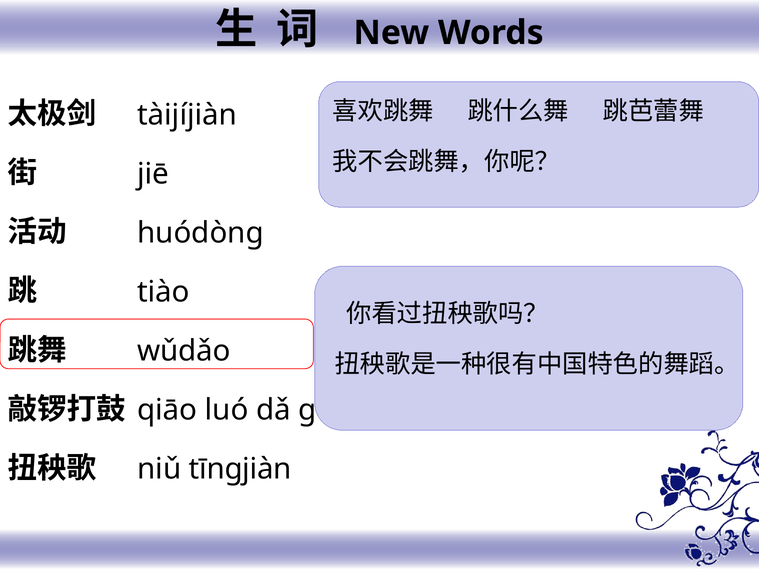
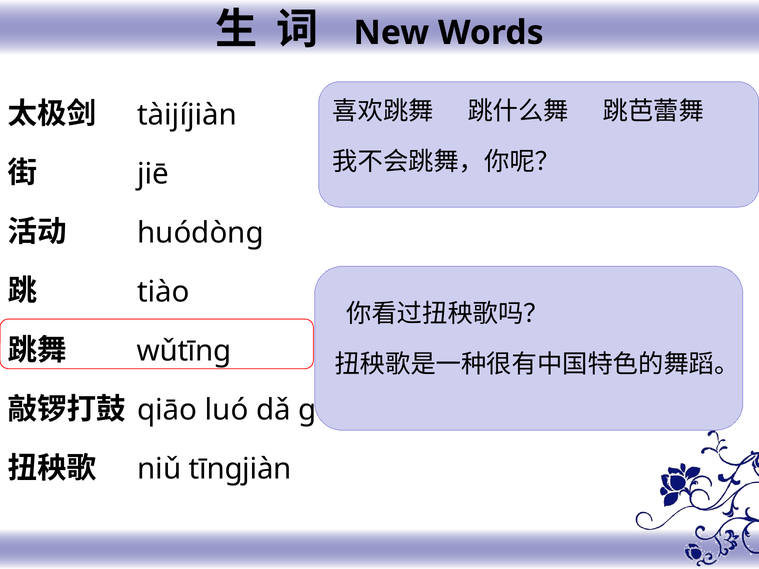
wǔdǎo: wǔdǎo -> wǔtīng (184, 351)
